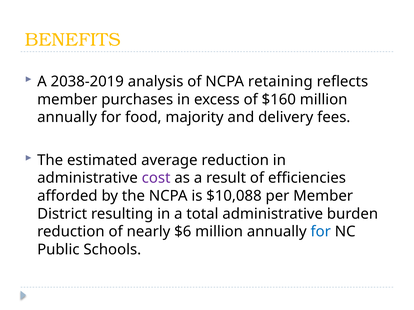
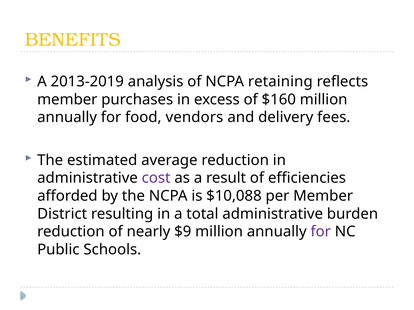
2038-2019: 2038-2019 -> 2013-2019 (87, 82)
majority: majority -> vendors (194, 118)
$6: $6 -> $9 (183, 232)
for colour: blue -> purple (321, 232)
